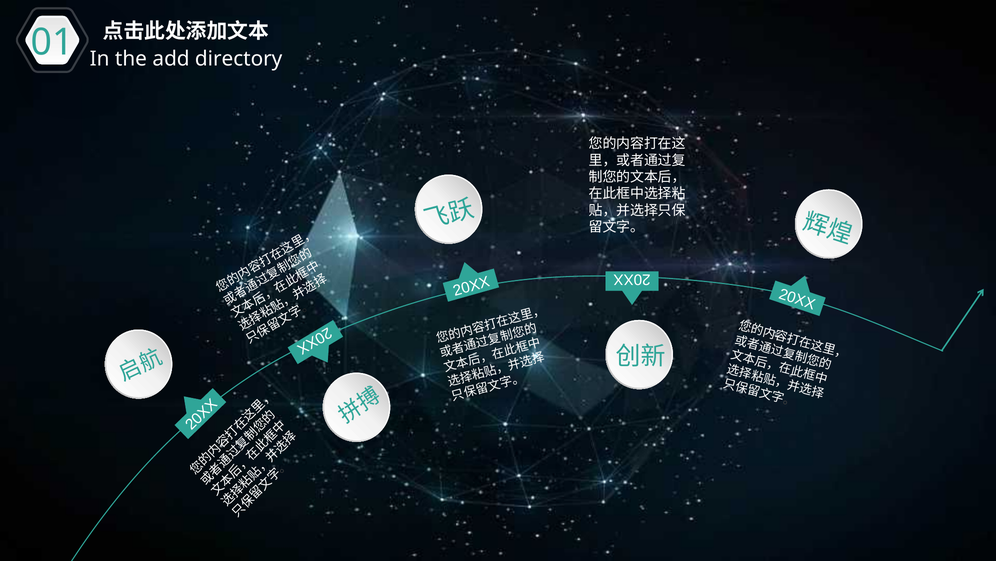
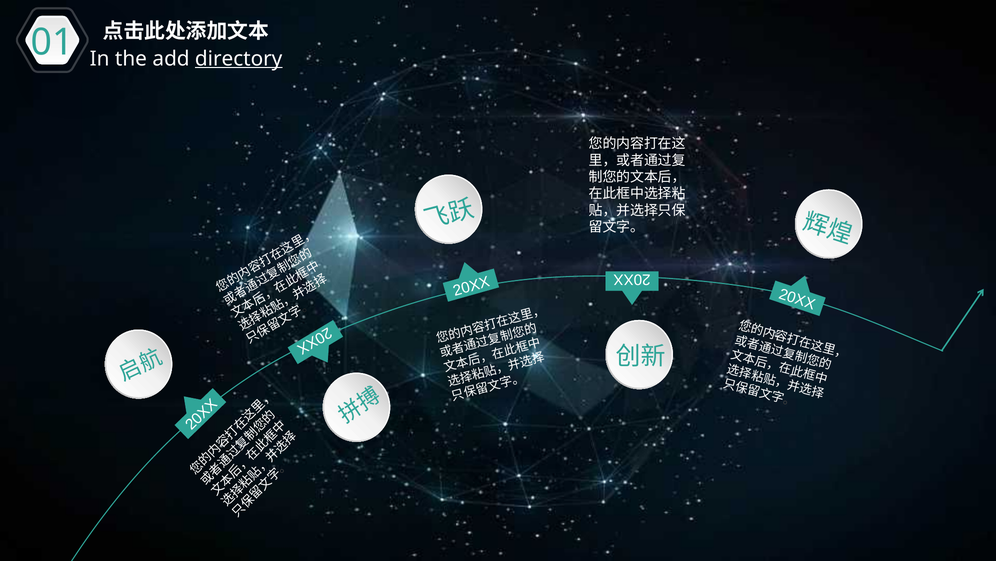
directory underline: none -> present (239, 59)
